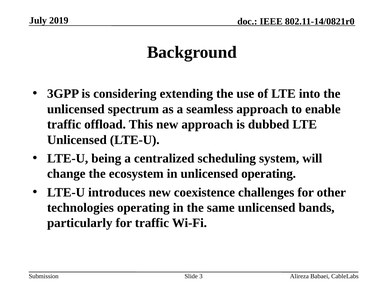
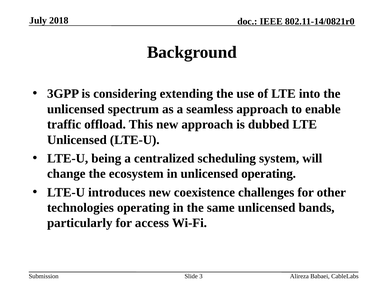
2019: 2019 -> 2018 (59, 20)
for traffic: traffic -> access (152, 223)
